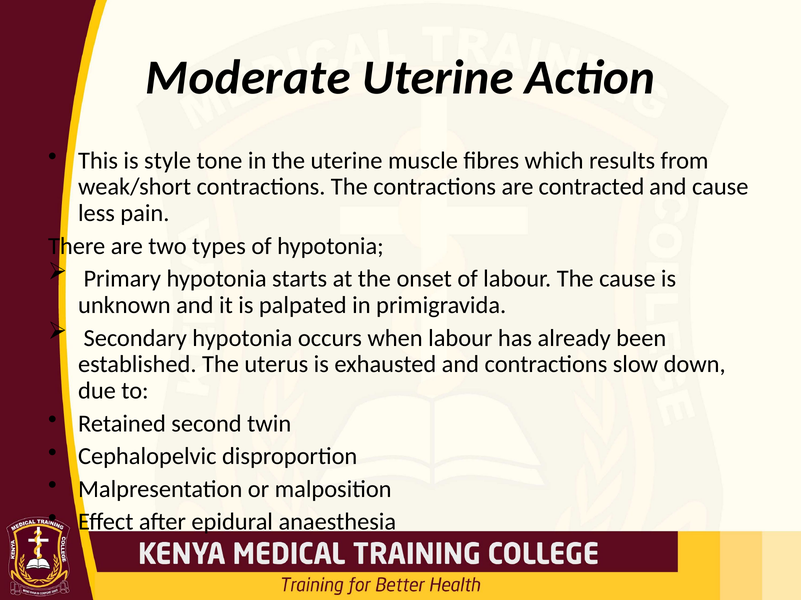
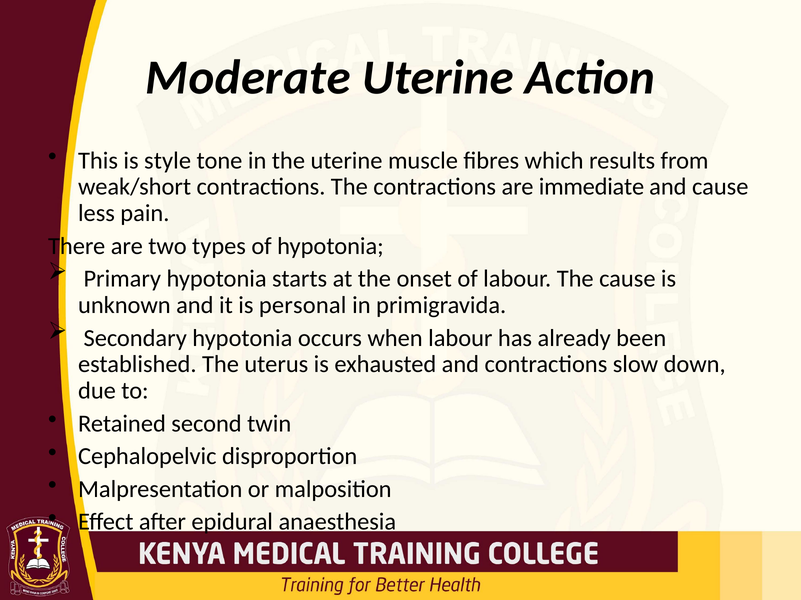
contracted: contracted -> immediate (591, 187)
palpated: palpated -> personal (303, 306)
